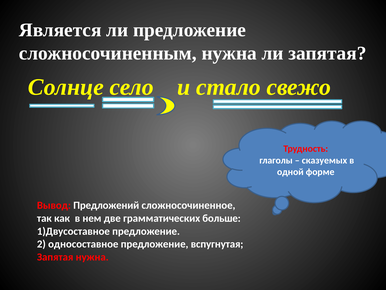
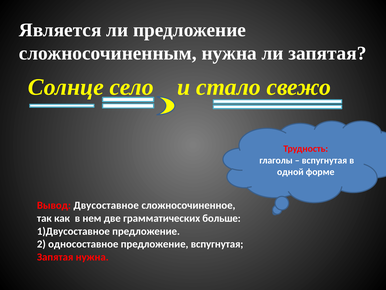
сказуемых: сказуемых -> вспугнутая (324, 160)
Предложений: Предложений -> Двусоставное (106, 205)
